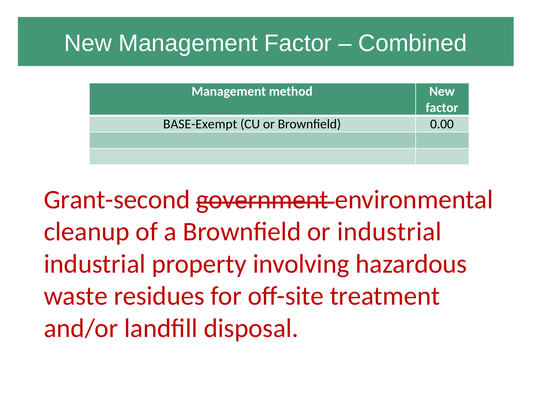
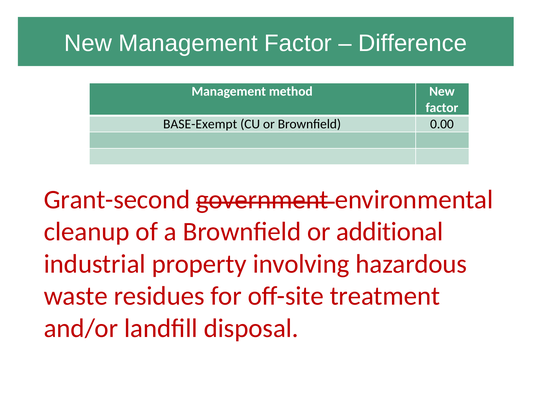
Combined: Combined -> Difference (413, 43)
or industrial: industrial -> additional (390, 232)
